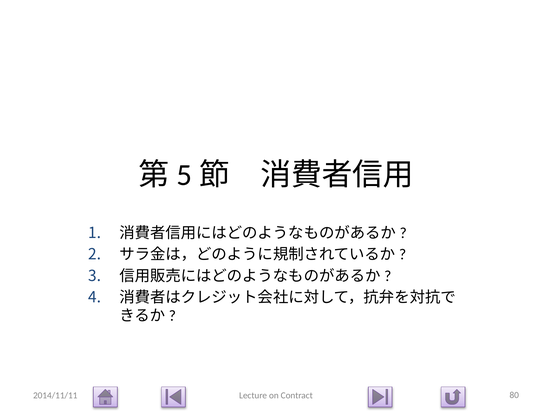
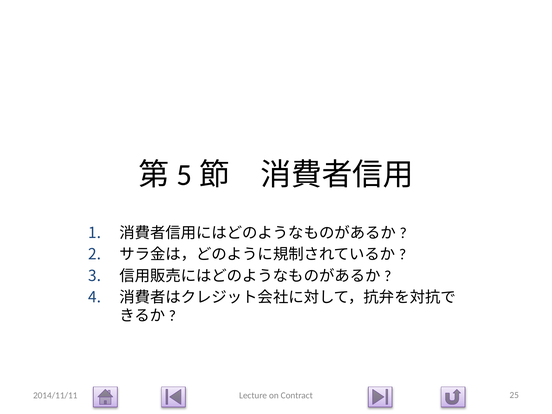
80: 80 -> 25 (514, 395)
